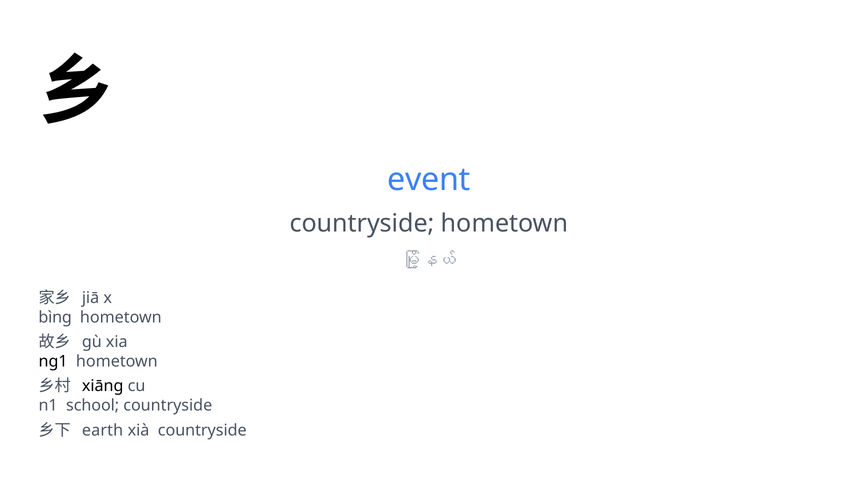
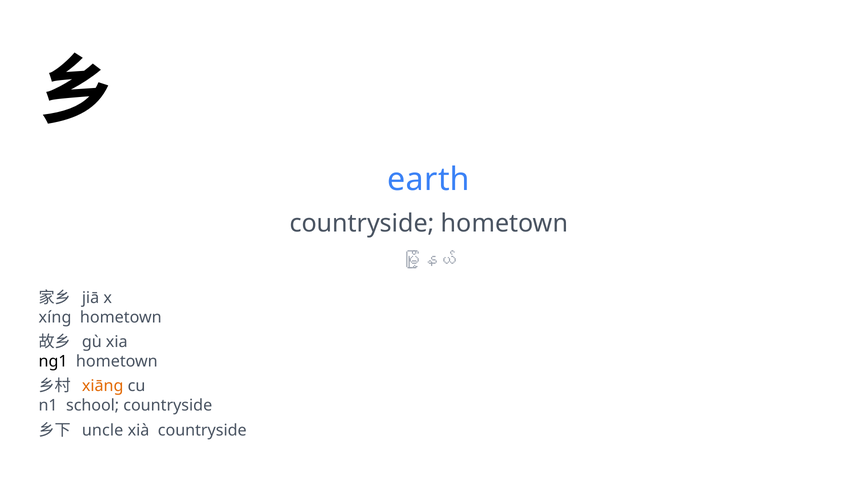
event: event -> earth (429, 180)
bìng: bìng -> xíng (55, 317)
xiāng colour: black -> orange (103, 386)
earth: earth -> uncle (103, 430)
